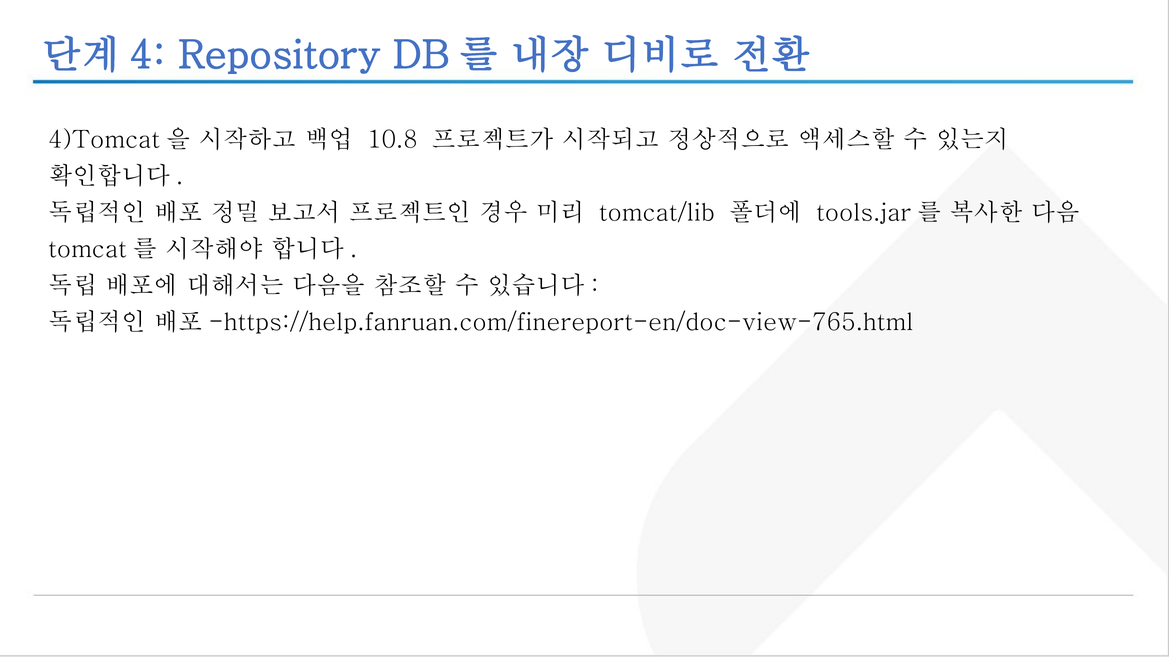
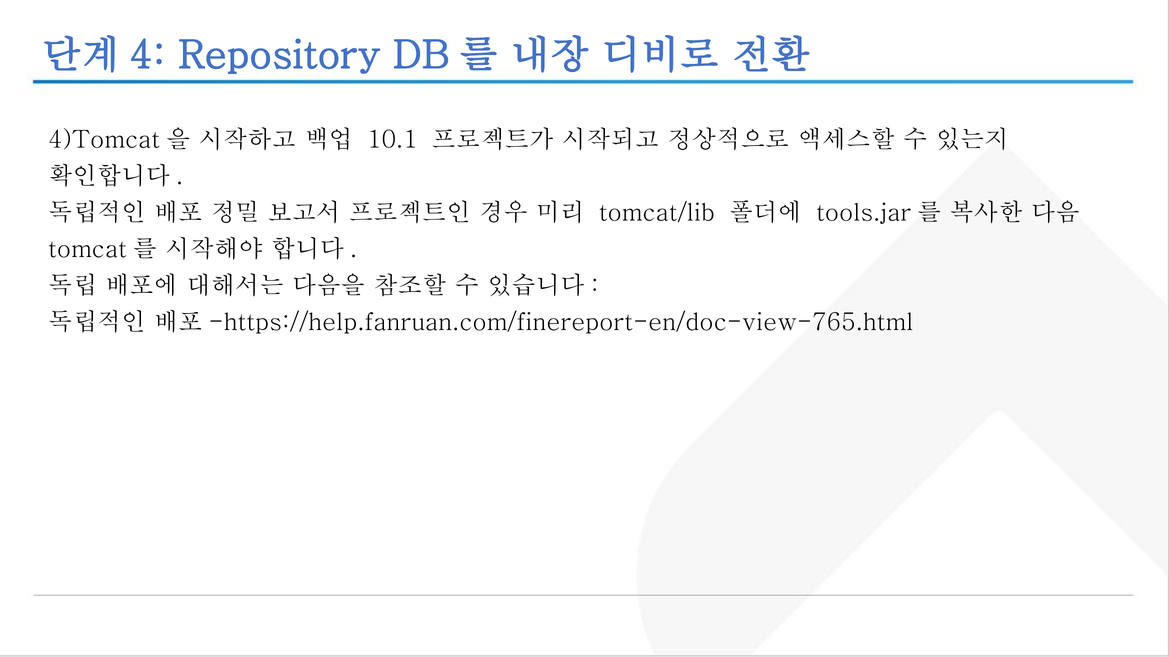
10.8: 10.8 -> 10.1 (392, 140)
